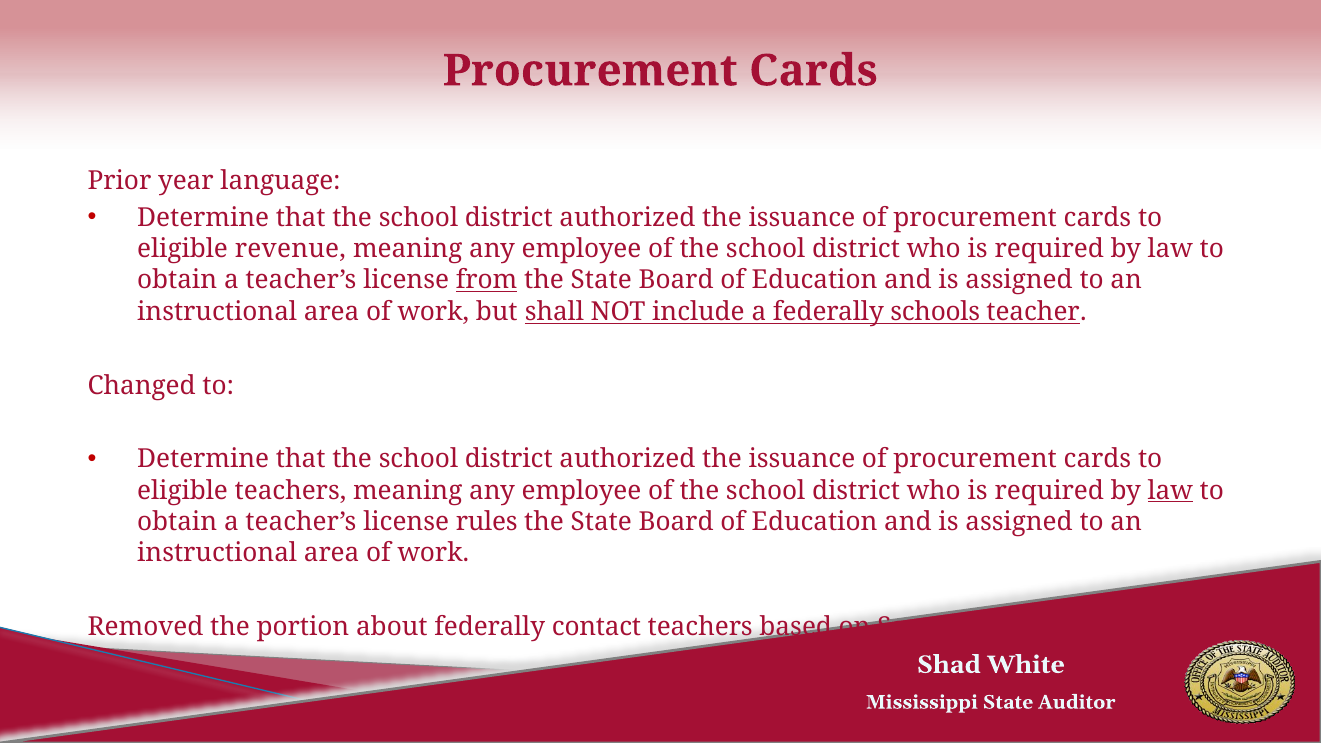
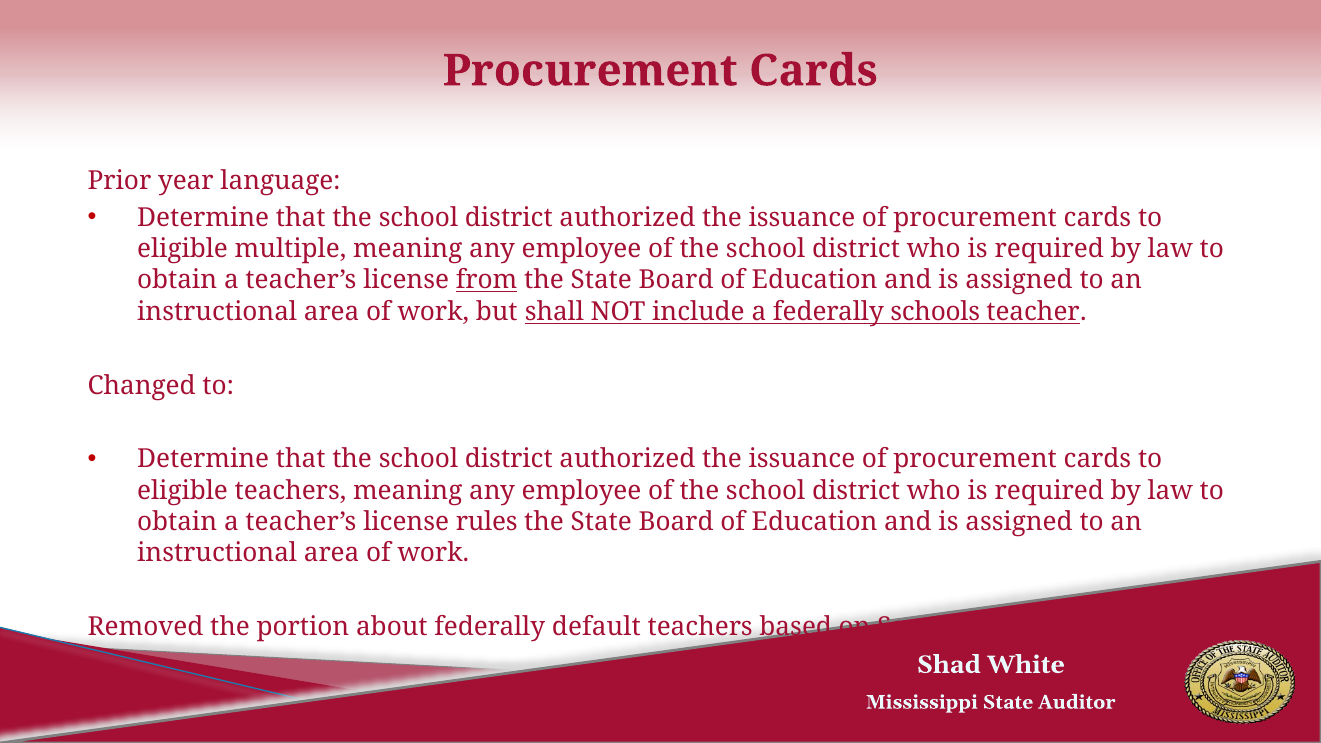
revenue: revenue -> multiple (291, 249)
law underline: present -> none (1170, 490)
contact: contact -> default (596, 627)
